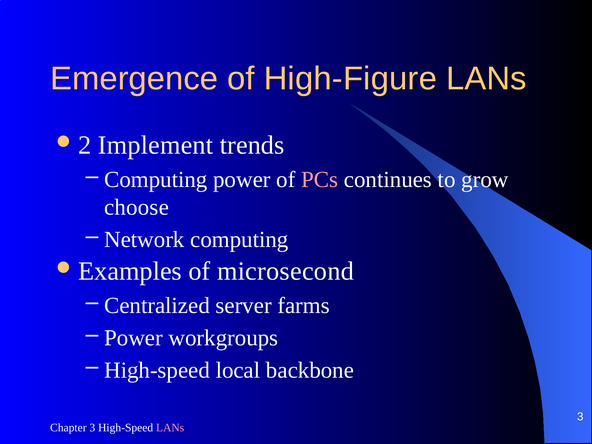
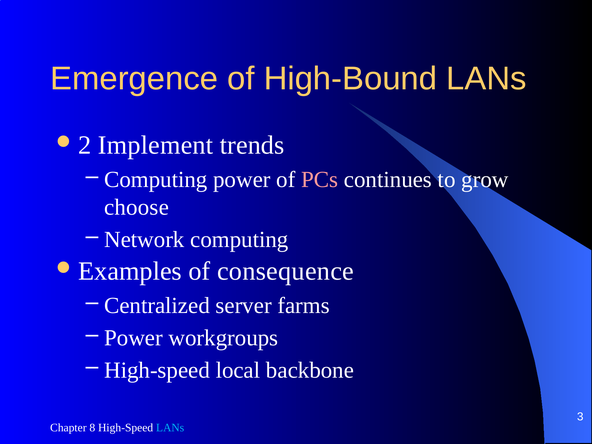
High-Figure: High-Figure -> High-Bound (350, 79)
microsecond: microsecond -> consequence (285, 271)
Chapter 3: 3 -> 8 (92, 428)
LANs colour: pink -> light blue (170, 428)
